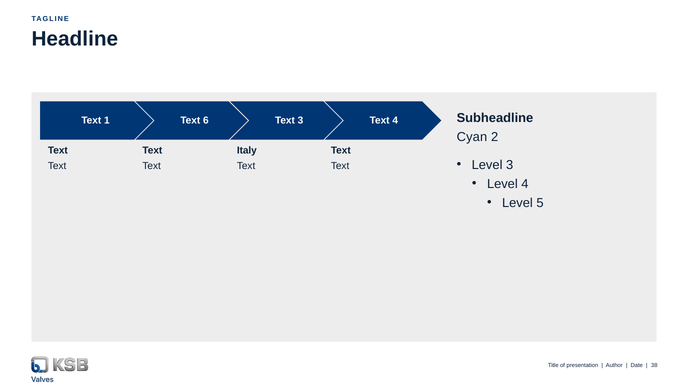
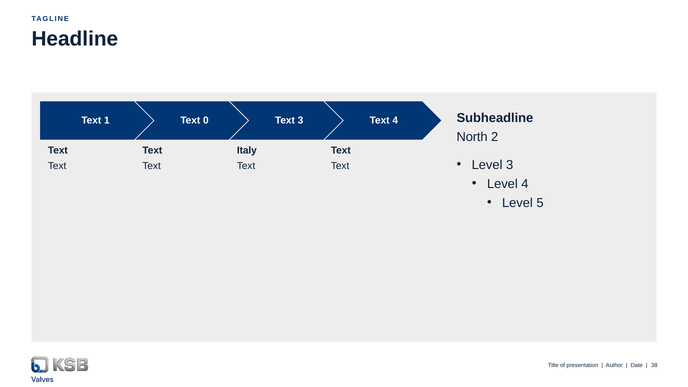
6: 6 -> 0 (206, 120)
Cyan: Cyan -> North (472, 137)
